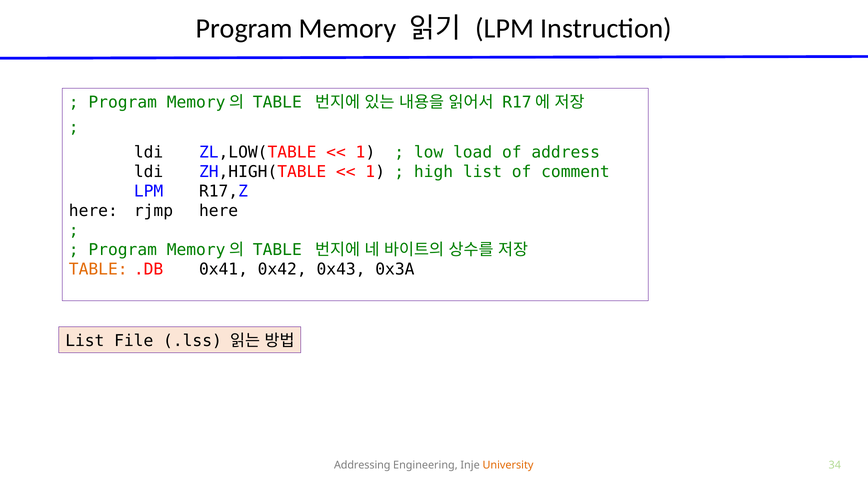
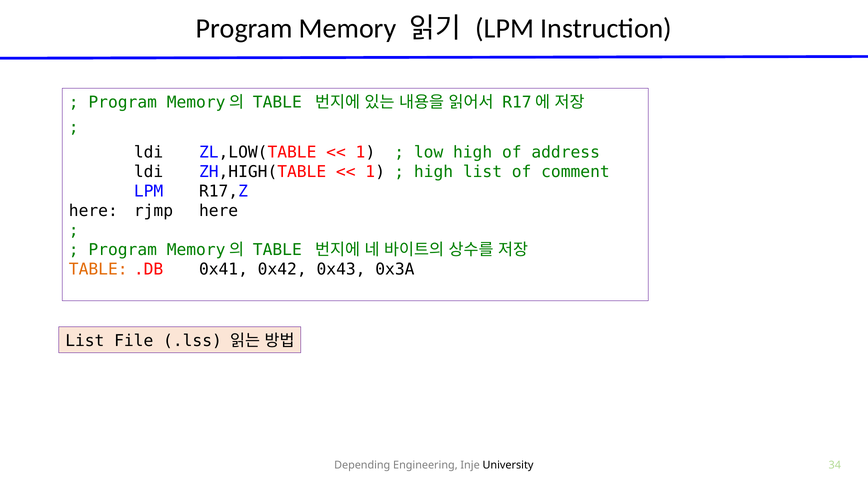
low load: load -> high (473, 152)
Addressing: Addressing -> Depending (362, 465)
University colour: orange -> black (508, 465)
